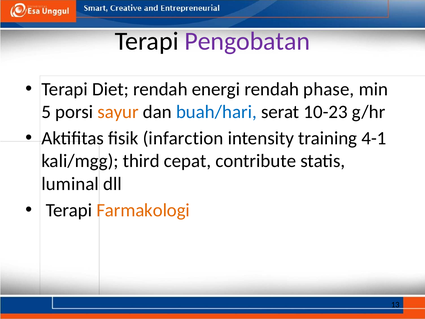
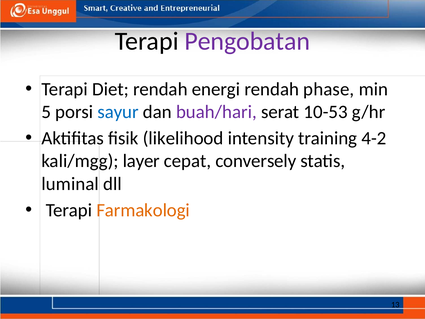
sayur colour: orange -> blue (118, 112)
buah/hari colour: blue -> purple (216, 112)
10-23: 10-23 -> 10-53 (326, 112)
infarction: infarction -> likelihood (183, 138)
4-1: 4-1 -> 4-2 (374, 138)
third: third -> layer (141, 161)
contribute: contribute -> conversely (256, 161)
